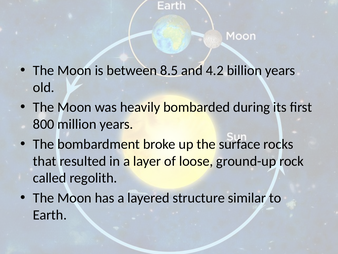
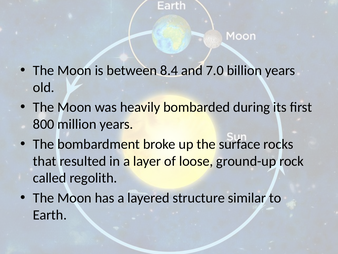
8.5: 8.5 -> 8.4 (169, 70)
4.2: 4.2 -> 7.0 (215, 70)
